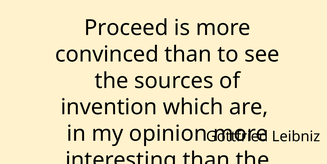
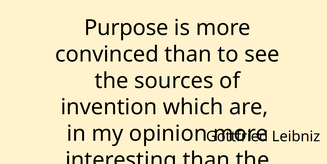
Proceed: Proceed -> Purpose (126, 28)
